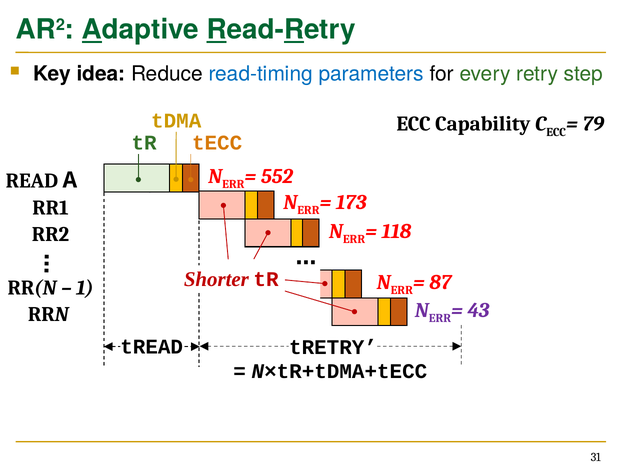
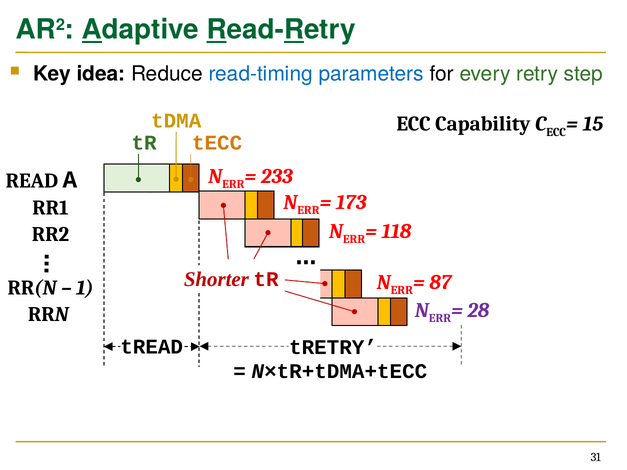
79: 79 -> 15 (593, 124)
552: 552 -> 233 (277, 176)
43: 43 -> 28 (478, 310)
